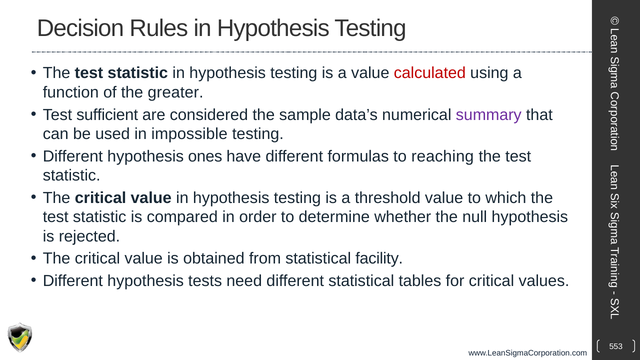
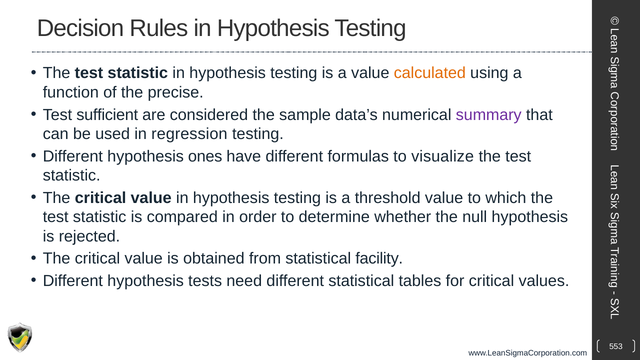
calculated colour: red -> orange (430, 73)
greater: greater -> precise (176, 92)
impossible: impossible -> regression (189, 134)
reaching: reaching -> visualize (443, 156)
